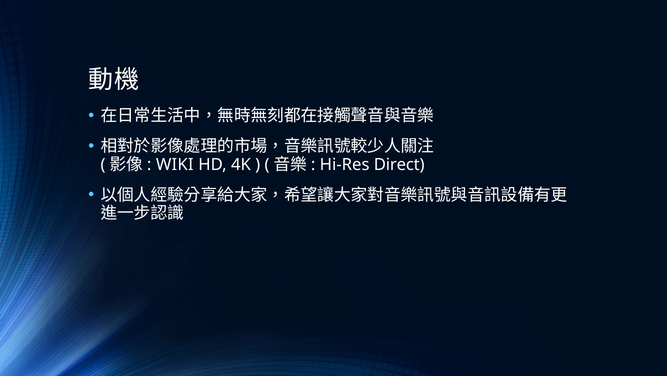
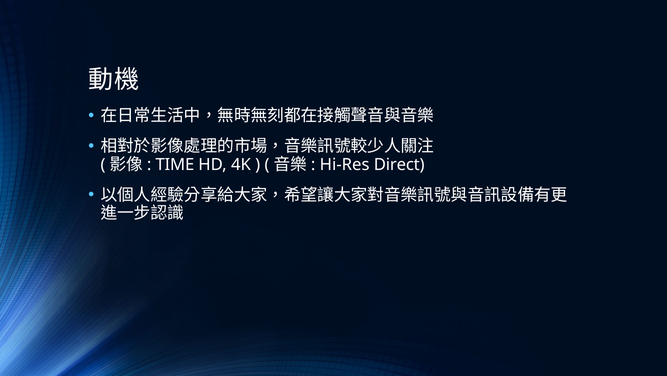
WIKI: WIKI -> TIME (175, 164)
